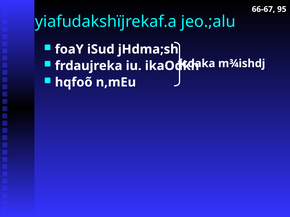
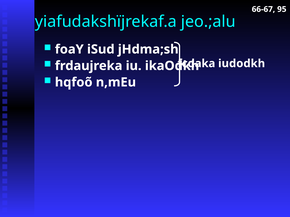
m¾ishdj: m¾ishdj -> iudodkh (242, 64)
